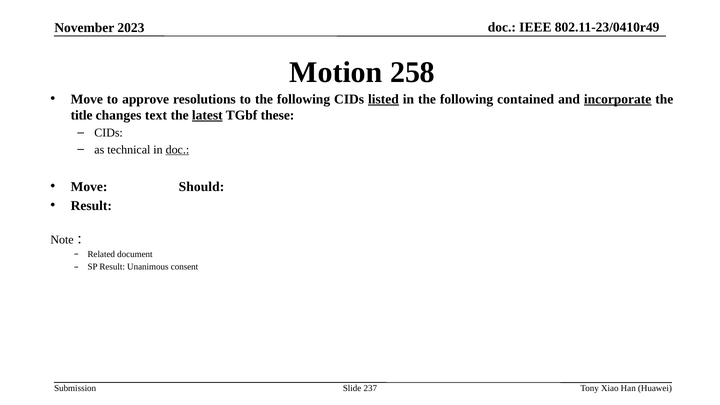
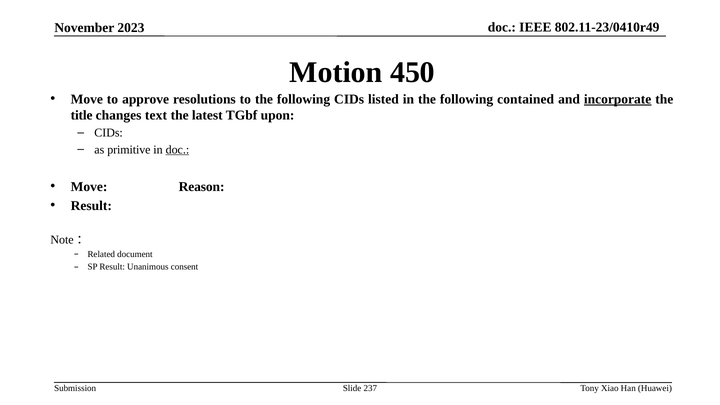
258: 258 -> 450 (413, 72)
listed underline: present -> none (383, 99)
latest underline: present -> none (207, 115)
these: these -> upon (278, 115)
technical: technical -> primitive (129, 150)
Should: Should -> Reason (202, 187)
